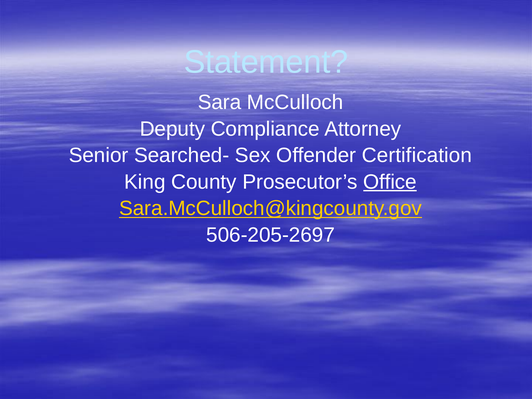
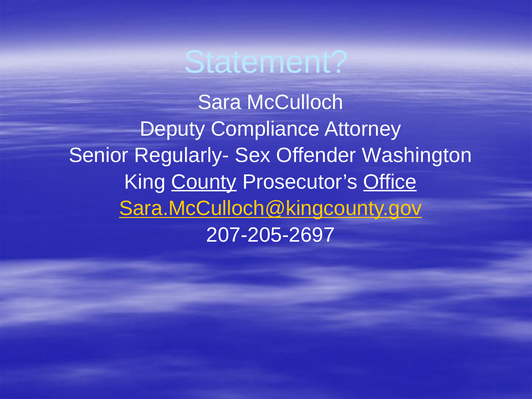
Searched-: Searched- -> Regularly- (182, 155)
Certification: Certification -> Washington (417, 155)
County underline: none -> present (204, 182)
506-205-2697: 506-205-2697 -> 207-205-2697 (271, 235)
